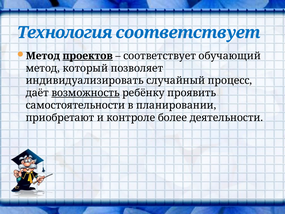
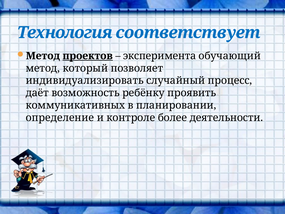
соответствует: соответствует -> эксперимента (160, 56)
возможность underline: present -> none (86, 93)
самостоятельности: самостоятельности -> коммуникативных (75, 105)
приобретают: приобретают -> определение (60, 118)
